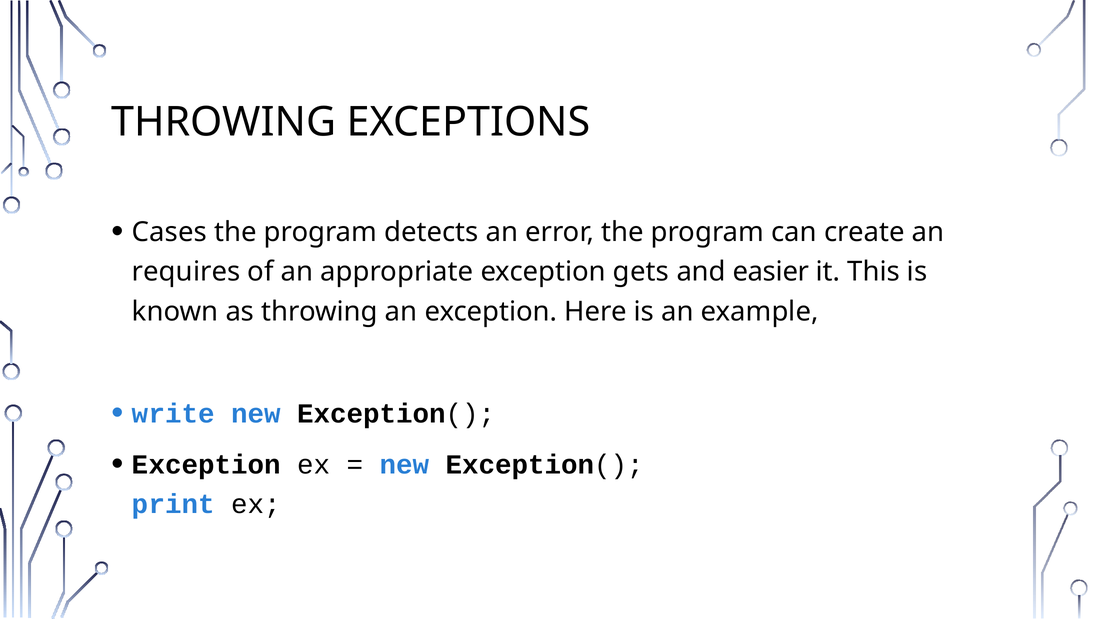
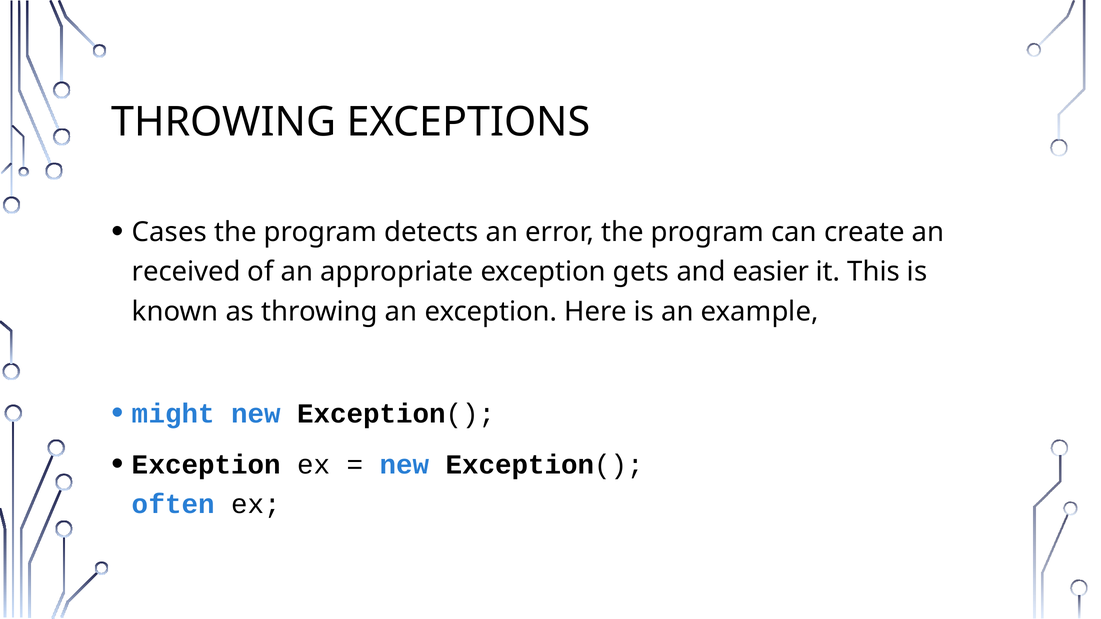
requires: requires -> received (186, 272)
write: write -> might (173, 414)
print: print -> often (173, 505)
